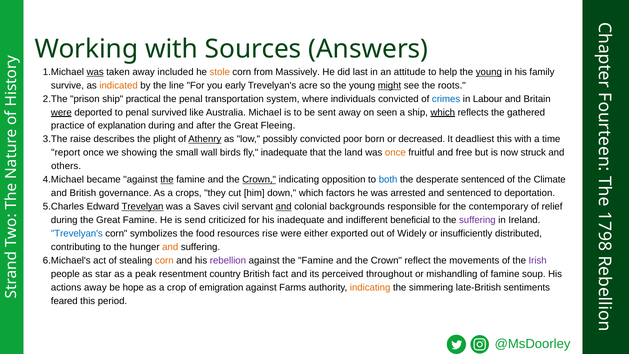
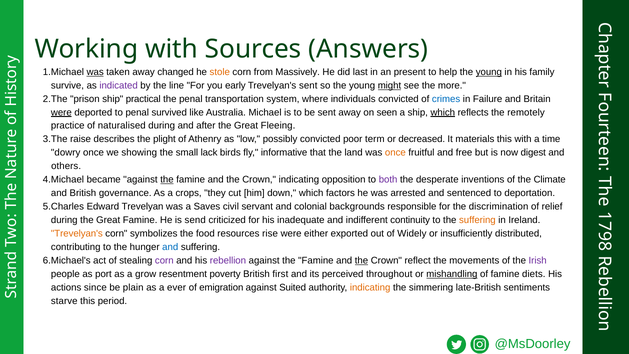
included: included -> changed (176, 72)
attitude: attitude -> present (410, 72)
indicated colour: orange -> purple (119, 85)
Trevelyan's acre: acre -> sent (308, 85)
roots: roots -> more (452, 85)
Labour: Labour -> Failure (488, 99)
gathered: gathered -> remotely (526, 112)
explanation: explanation -> naturalised (122, 126)
Athenry underline: present -> none (205, 139)
born: born -> term (375, 139)
deadliest: deadliest -> materials (475, 139)
report: report -> dowry (66, 153)
wall: wall -> lack (209, 153)
fly inadequate: inadequate -> informative (284, 153)
struck: struck -> digest (533, 153)
Crown underline: present -> none (259, 180)
both colour: blue -> purple (388, 180)
desperate sentenced: sentenced -> inventions (483, 180)
Trevelyan underline: present -> none (143, 207)
and underline: present -> none (284, 207)
contemporary: contemporary -> discrimination (499, 207)
beneficial: beneficial -> continuity (410, 220)
suffering colour: purple -> orange (477, 220)
Trevelyan's colour: blue -> orange (77, 233)
and colour: orange -> blue (170, 247)
corn colour: orange -> purple (164, 260)
the underline: none -> present (361, 260)
star: star -> port (103, 274)
peak: peak -> grow (146, 274)
country: country -> poverty (225, 274)
fact: fact -> first (280, 274)
mishandling underline: none -> present (452, 274)
soup: soup -> diets (534, 274)
actions away: away -> since (95, 287)
hope: hope -> plain (133, 287)
crop: crop -> ever (177, 287)
Farms: Farms -> Suited (293, 287)
feared: feared -> starve (64, 301)
